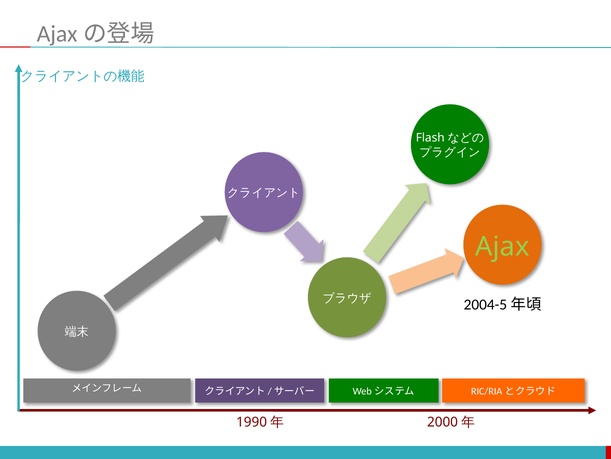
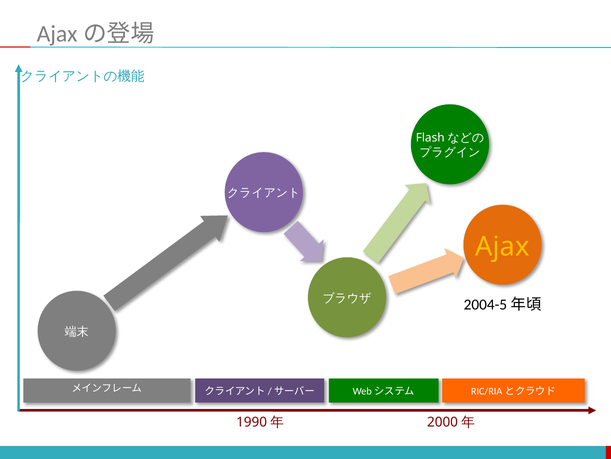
Ajax colour: light green -> yellow (502, 246)
